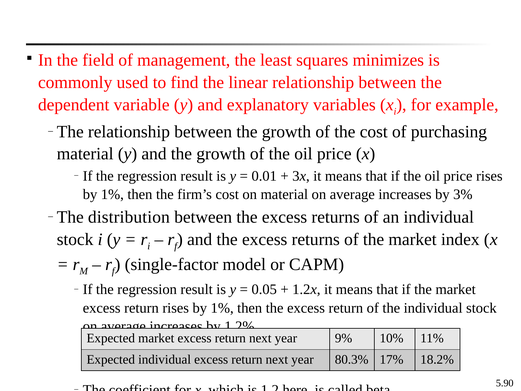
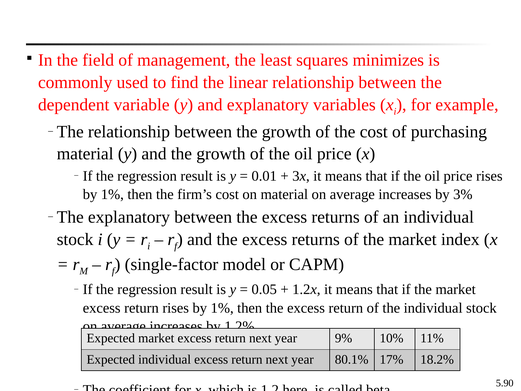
The distribution: distribution -> explanatory (129, 217)
80.3%: 80.3% -> 80.1% (352, 359)
